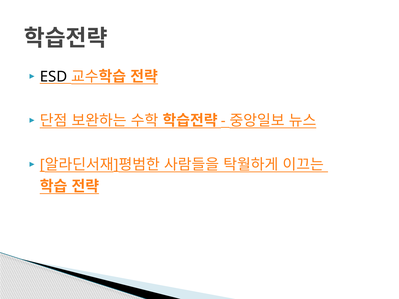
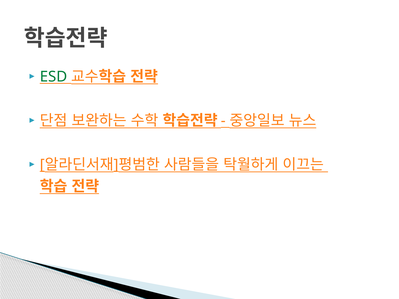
ESD colour: black -> green (54, 77)
